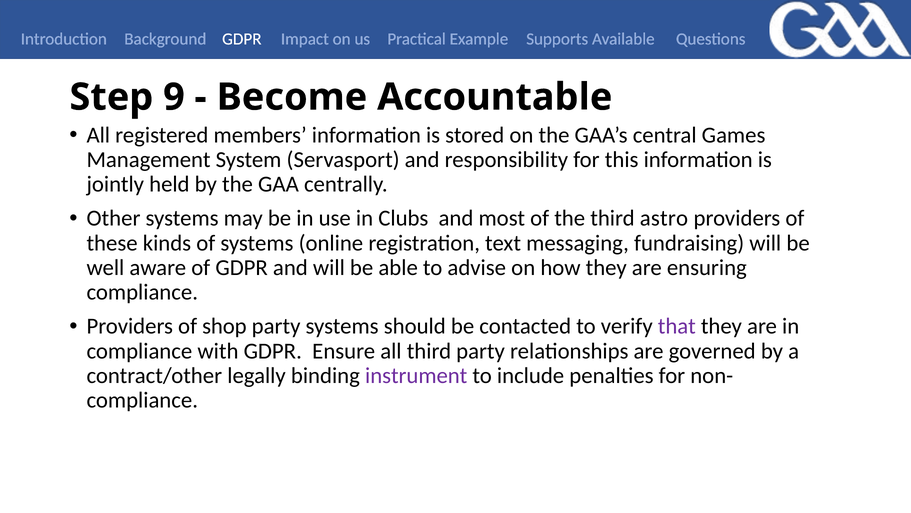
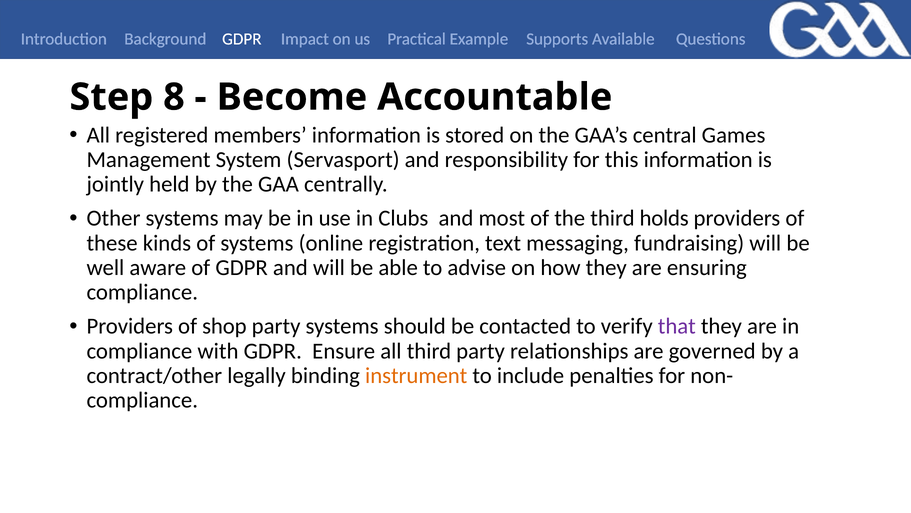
9: 9 -> 8 (174, 97)
astro: astro -> holds (664, 218)
instrument colour: purple -> orange (416, 375)
